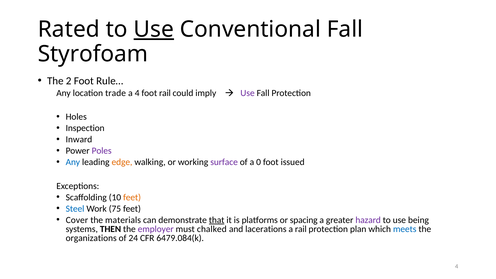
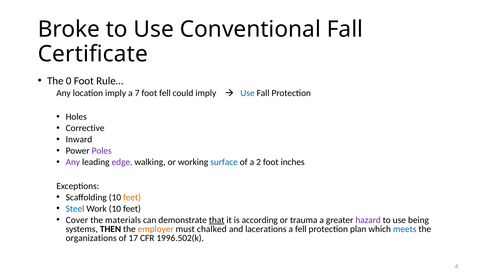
Rated: Rated -> Broke (69, 29)
Use underline: present -> none (154, 29)
Styrofoam: Styrofoam -> Certificate (93, 54)
2: 2 -> 0 (69, 81)
location trade: trade -> imply (116, 93)
a 4: 4 -> 7 (137, 93)
foot rail: rail -> fell (165, 93)
Use colour: purple -> blue (248, 93)
Inspection: Inspection -> Corrective (85, 128)
Any colour: blue -> purple (73, 162)
edge colour: orange -> purple (122, 162)
surface colour: purple -> blue (224, 162)
0: 0 -> 2 (259, 162)
issued: issued -> inches (293, 162)
Work 75: 75 -> 10 (115, 209)
platforms: platforms -> according (260, 220)
spacing: spacing -> trauma (304, 220)
employer colour: purple -> orange (156, 229)
a rail: rail -> fell (301, 229)
24: 24 -> 17 (133, 238)
6479.084(k: 6479.084(k -> 1996.502(k (180, 238)
